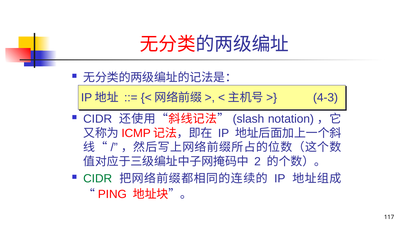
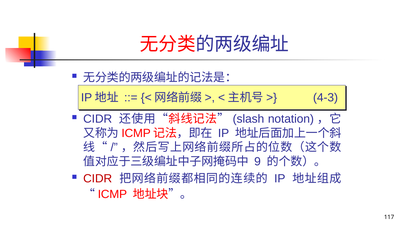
2: 2 -> 9 (258, 162)
CIDR colour: green -> red (98, 179)
PING: PING -> ICMP (112, 195)
